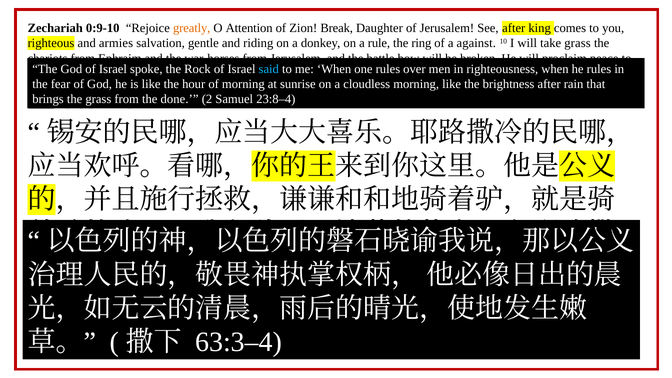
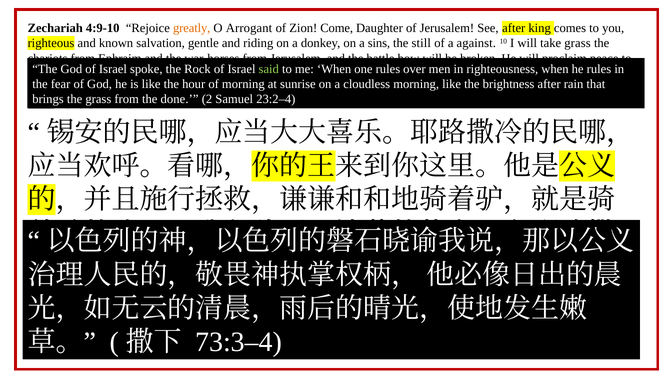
0:9-10: 0:9-10 -> 4:9-10 (103, 28)
Attention: Attention -> Arrogant (249, 28)
Break: Break -> Come (337, 28)
armies: armies -> known (116, 43)
a rule: rule -> sins (379, 43)
ring: ring -> still (421, 43)
said colour: light blue -> light green (269, 69)
23:8–4: 23:8–4 -> 23:2–4 (276, 99)
63:3–4: 63:3–4 -> 73:3–4 (239, 342)
